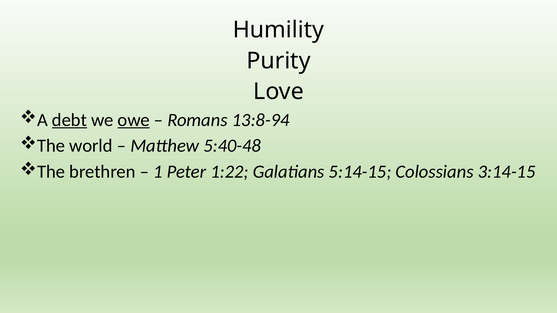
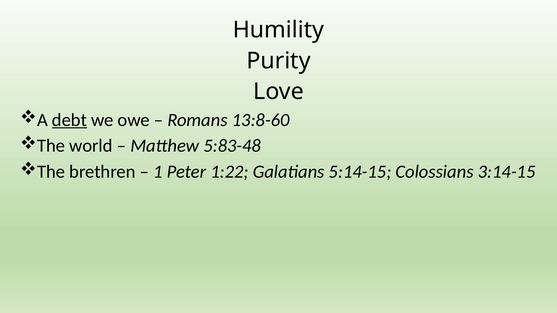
owe underline: present -> none (134, 120)
13:8-94: 13:8-94 -> 13:8-60 (261, 120)
5:40-48: 5:40-48 -> 5:83-48 (232, 146)
